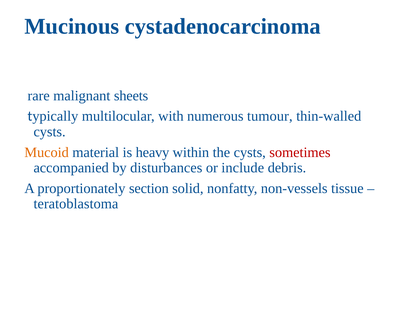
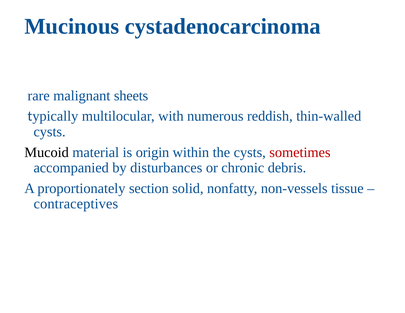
tumour: tumour -> reddish (270, 116)
Mucoid colour: orange -> black (47, 152)
heavy: heavy -> origin (152, 152)
include: include -> chronic (243, 168)
teratoblastoma: teratoblastoma -> contraceptives (76, 204)
